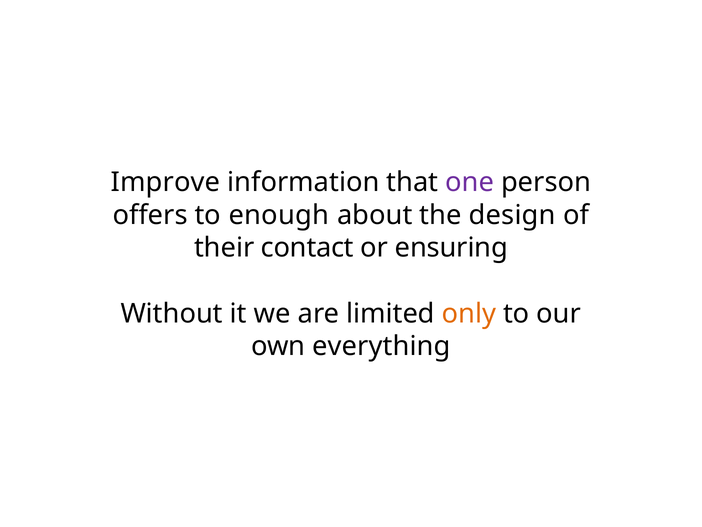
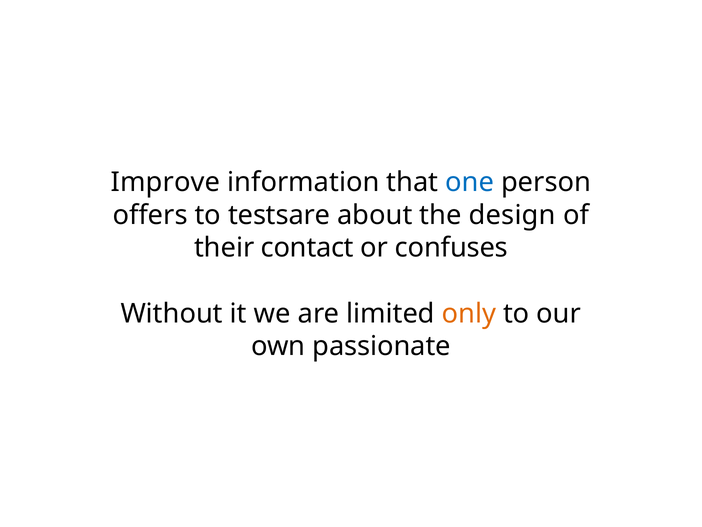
one colour: purple -> blue (470, 182)
enough: enough -> testsare (279, 215)
ensuring: ensuring -> confuses (451, 248)
everything: everything -> passionate (382, 346)
